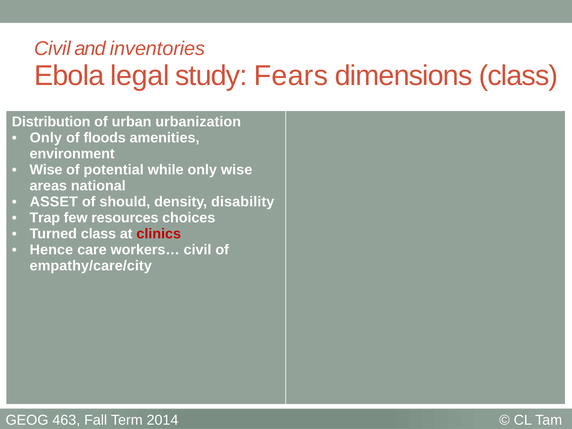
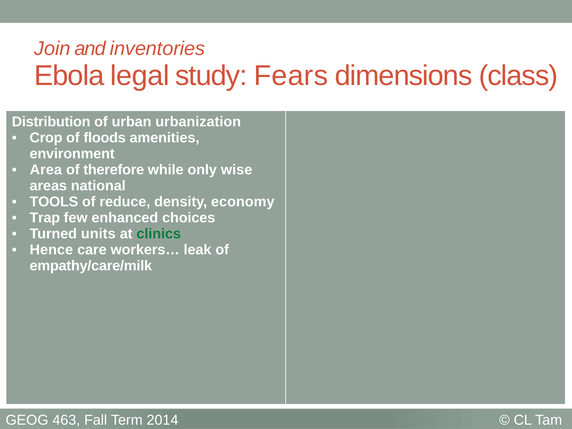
Civil: Civil -> Join (52, 49)
Only: Only -> Crop (46, 138)
Wise: Wise -> Area (46, 170)
potential: potential -> therefore (114, 170)
ASSET: ASSET -> TOOLS (54, 202)
should: should -> reduce (125, 202)
disability: disability -> economy (243, 202)
resources: resources -> enhanced (125, 218)
Turned class: class -> units (98, 234)
clinics colour: red -> green (159, 234)
workers… civil: civil -> leak (198, 250)
empathy/care/city: empathy/care/city -> empathy/care/milk (91, 266)
